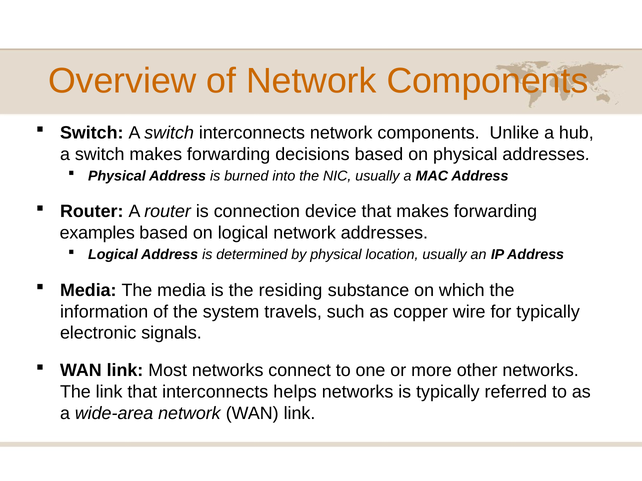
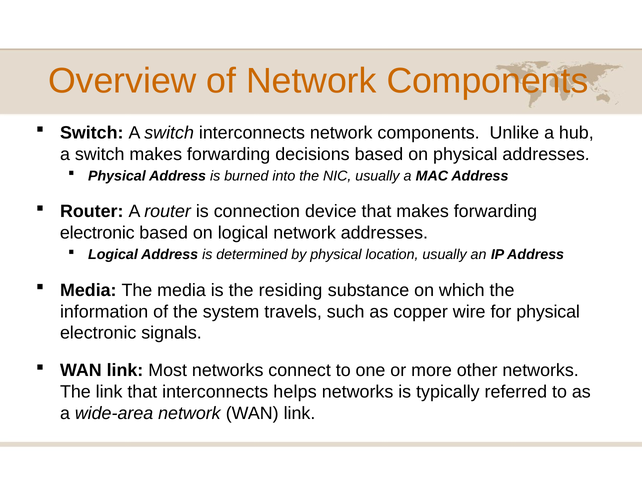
examples: examples -> electronic (97, 233)
for typically: typically -> physical (548, 312)
